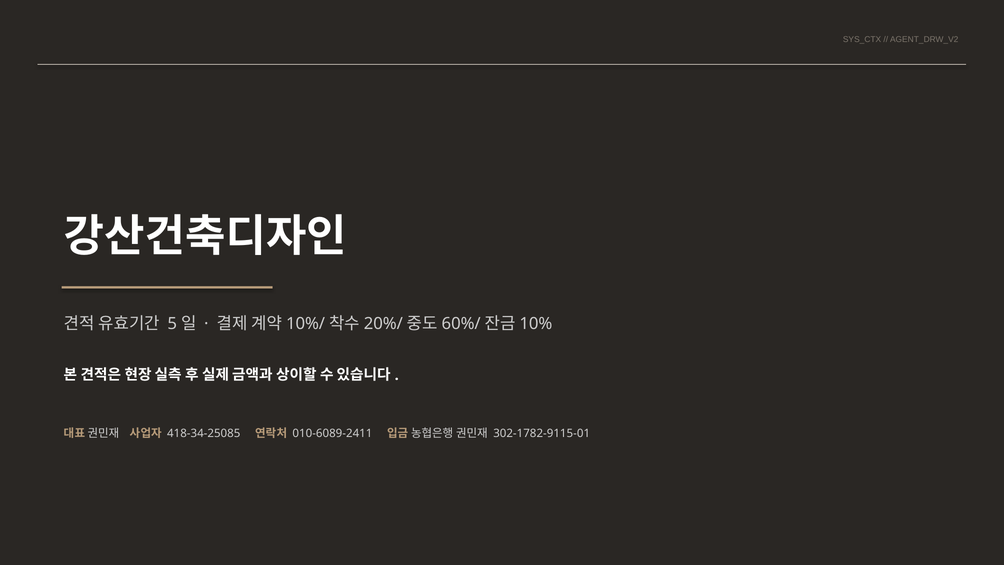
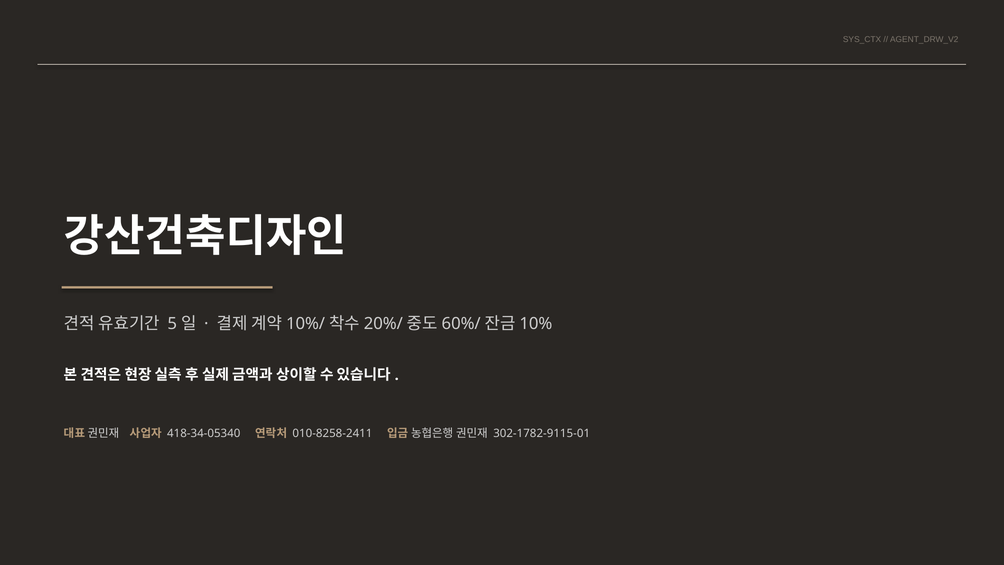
418-34-25085: 418-34-25085 -> 418-34-05340 (204, 433)
010-6089-2411: 010-6089-2411 -> 010-8258-2411 (332, 433)
